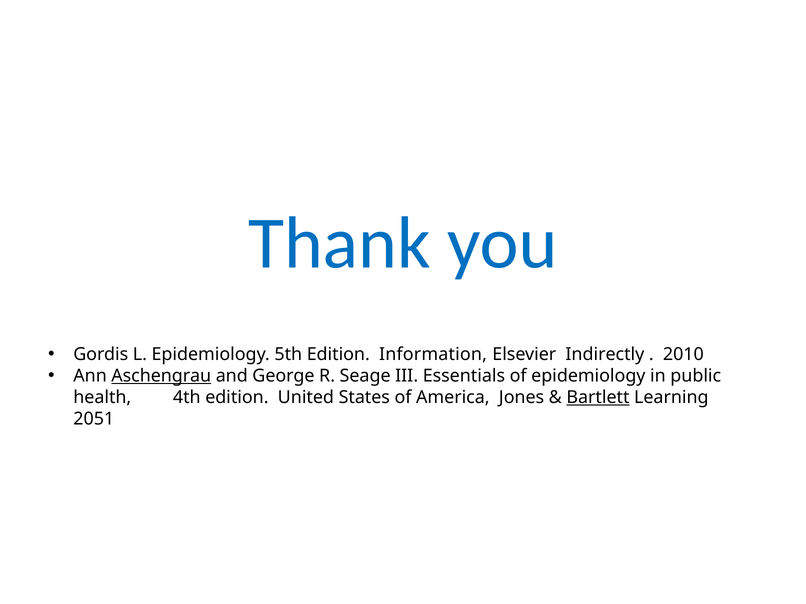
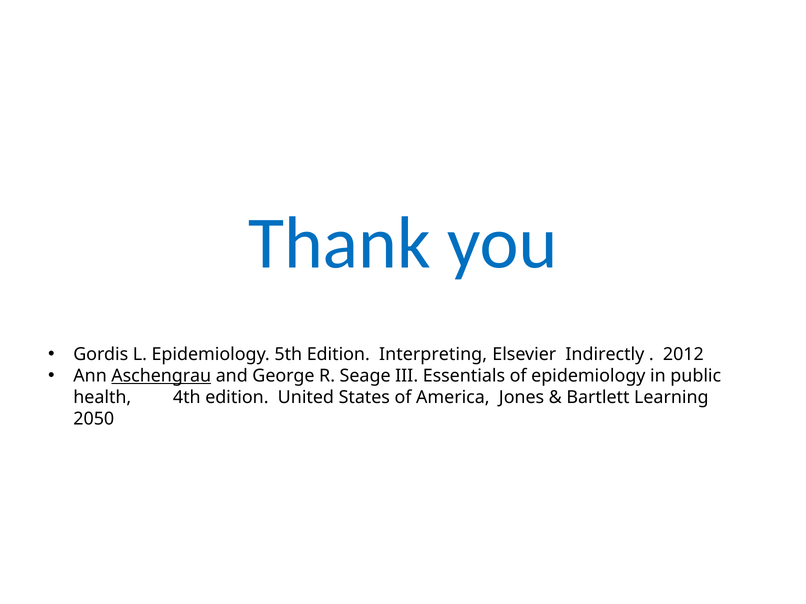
Information: Information -> Interpreting (433, 355)
2010: 2010 -> 2012 (683, 355)
Bartlett underline: present -> none (598, 398)
2051: 2051 -> 2050 (94, 419)
